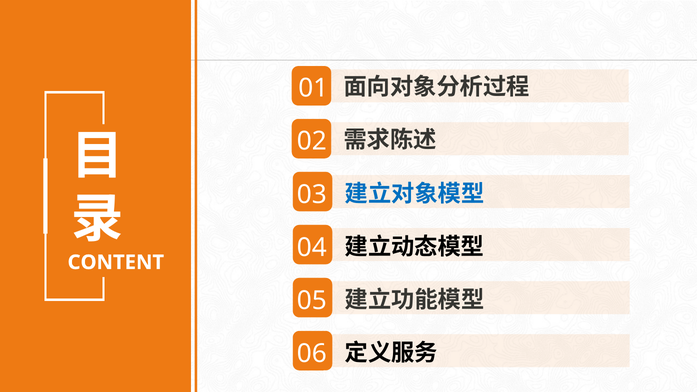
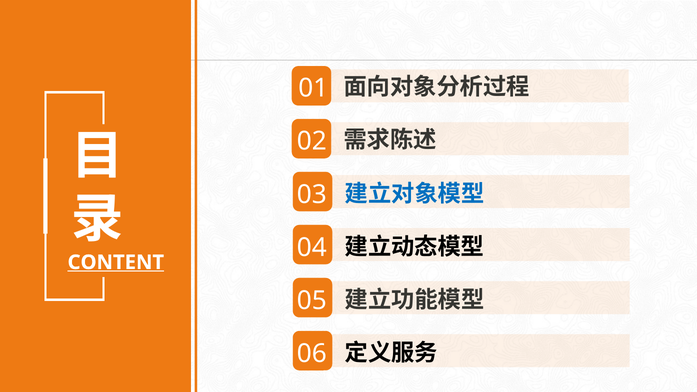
CONTENT underline: none -> present (116, 262)
